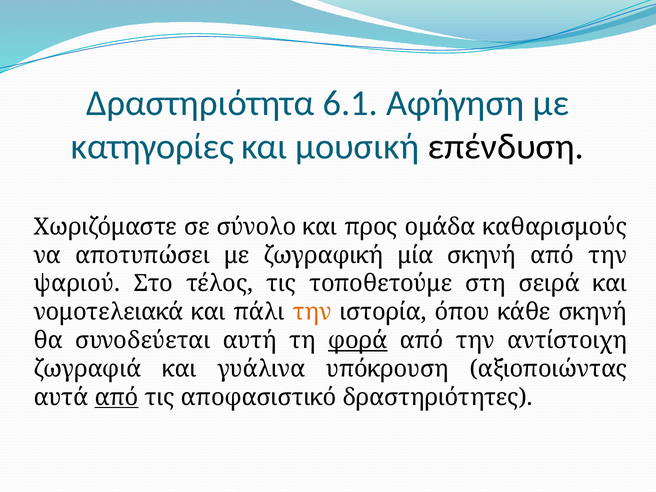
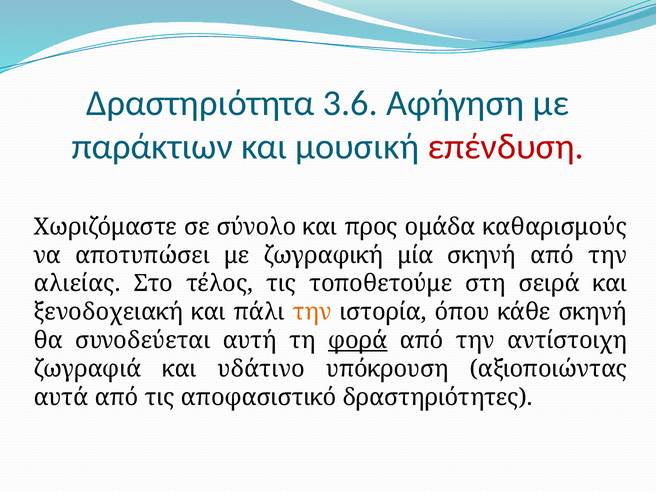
6.1: 6.1 -> 3.6 (350, 103)
κατηγορίες: κατηγορίες -> παράκτιων (152, 147)
επένδυση colour: black -> red (506, 147)
ψαριού: ψαριού -> αλιείας (77, 284)
νομοτελειακά: νομοτελειακά -> ξενοδοχειακή (109, 312)
γυάλινα: γυάλινα -> υδάτινο (261, 369)
από underline: present -> none (117, 397)
